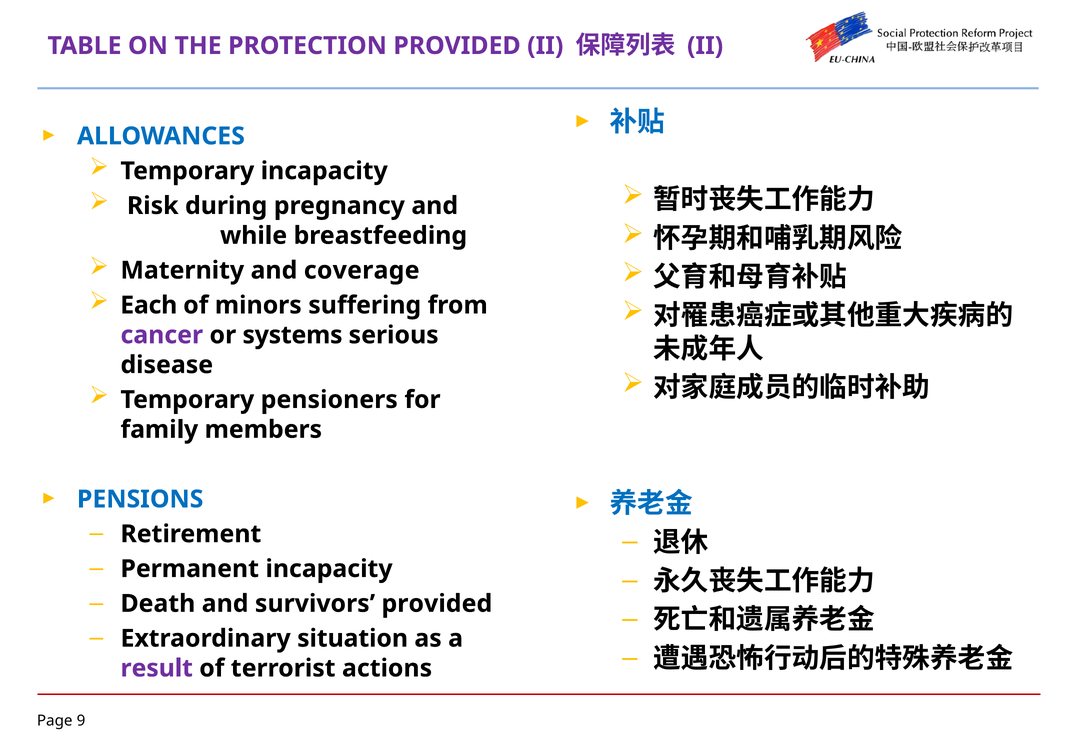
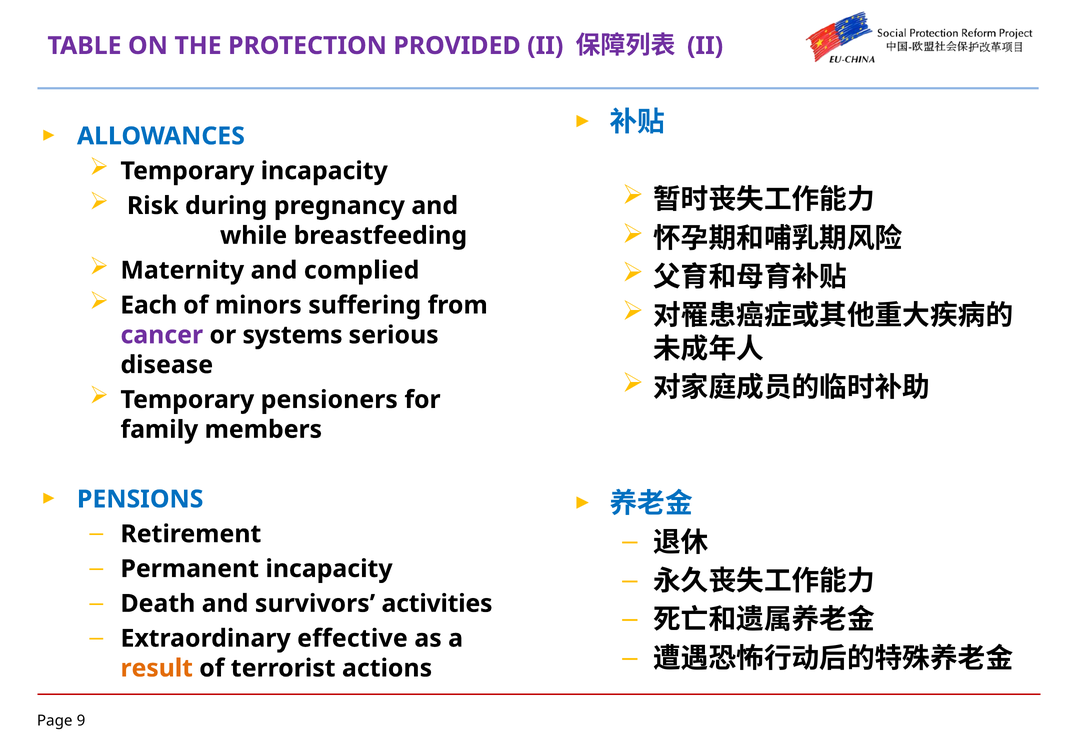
coverage: coverage -> complied (362, 271)
survivors provided: provided -> activities (437, 604)
situation: situation -> effective (352, 639)
result colour: purple -> orange (157, 669)
